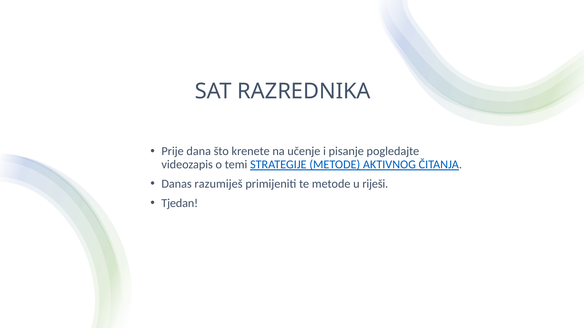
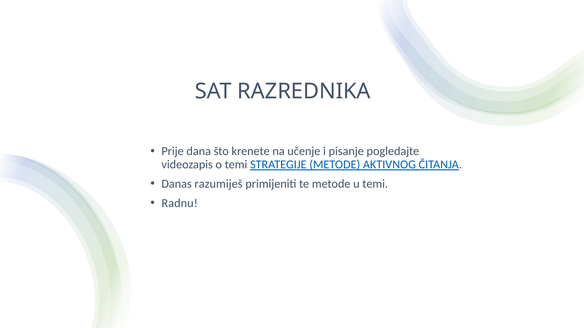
u riješi: riješi -> temi (375, 184)
Tjedan: Tjedan -> Radnu (180, 203)
